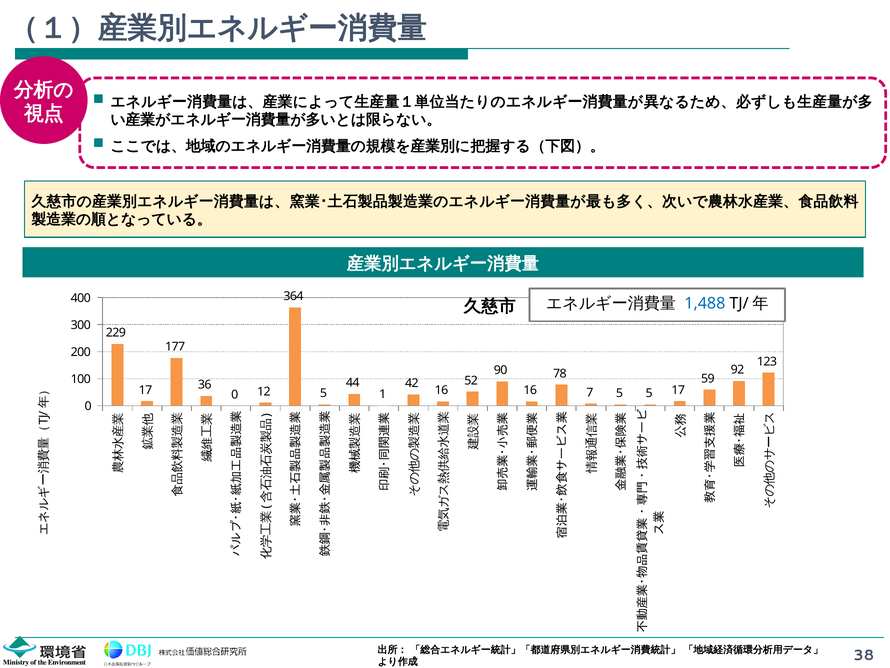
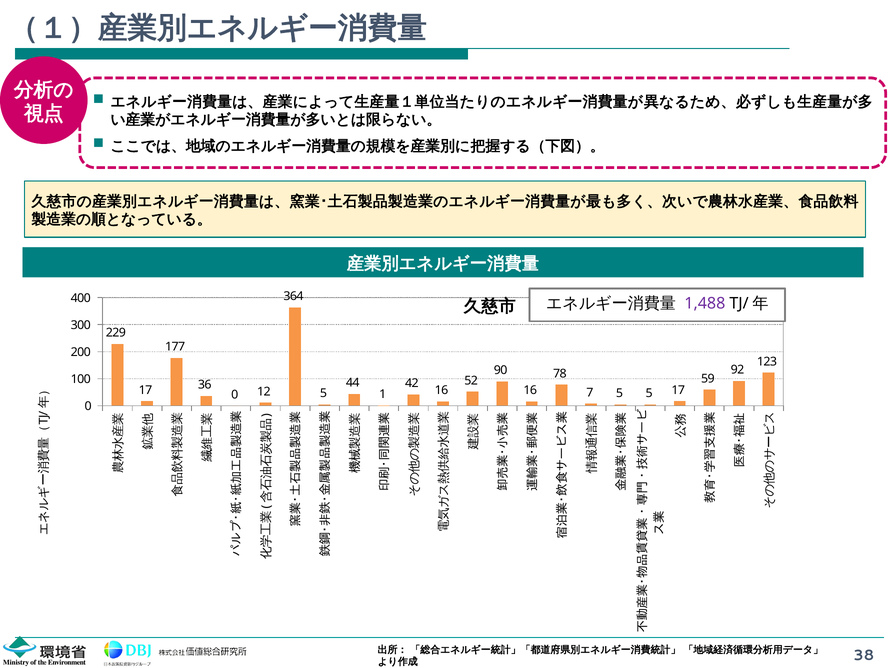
1,488 colour: blue -> purple (705, 303)
